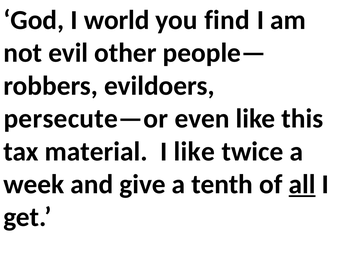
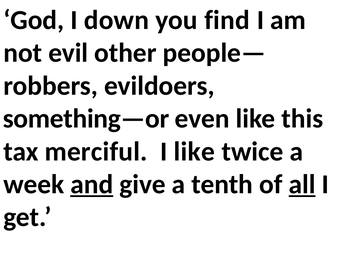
world: world -> down (116, 20)
persecute—or: persecute—or -> something—or (86, 119)
material: material -> merciful (96, 151)
and underline: none -> present (92, 184)
